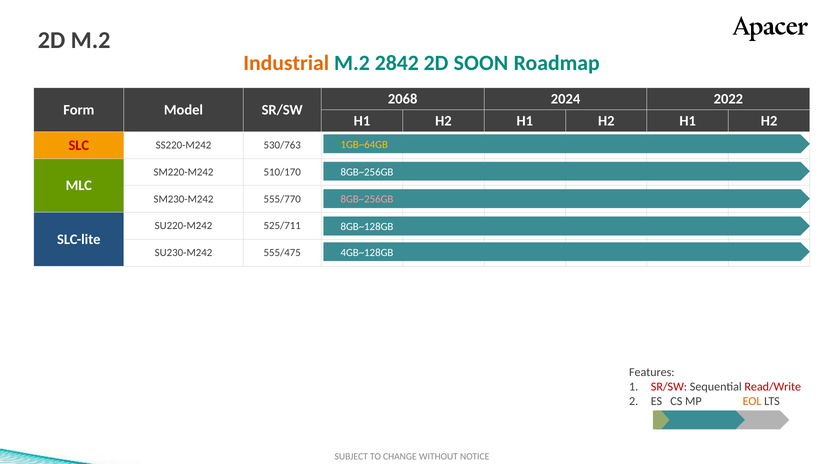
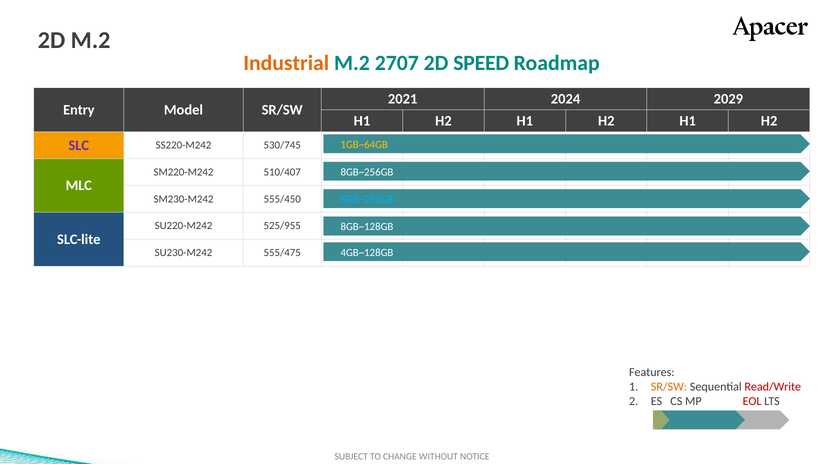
2842: 2842 -> 2707 (397, 63)
SOON: SOON -> SPEED (481, 63)
2068: 2068 -> 2021 (403, 99)
2022: 2022 -> 2029 (728, 99)
Form: Form -> Entry (79, 110)
SLC colour: red -> purple (79, 145)
530/763: 530/763 -> 530/745 (282, 145)
510/170: 510/170 -> 510/407 (282, 172)
555/770: 555/770 -> 555/450 (282, 199)
8GB~256GB colour: pink -> light blue (367, 199)
525/711: 525/711 -> 525/955 (282, 226)
SR/SW colour: red -> orange (669, 387)
EOL colour: orange -> red (752, 401)
